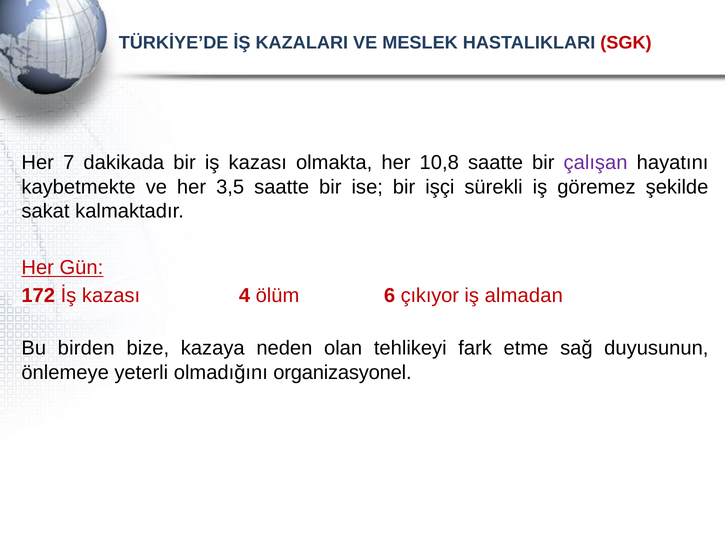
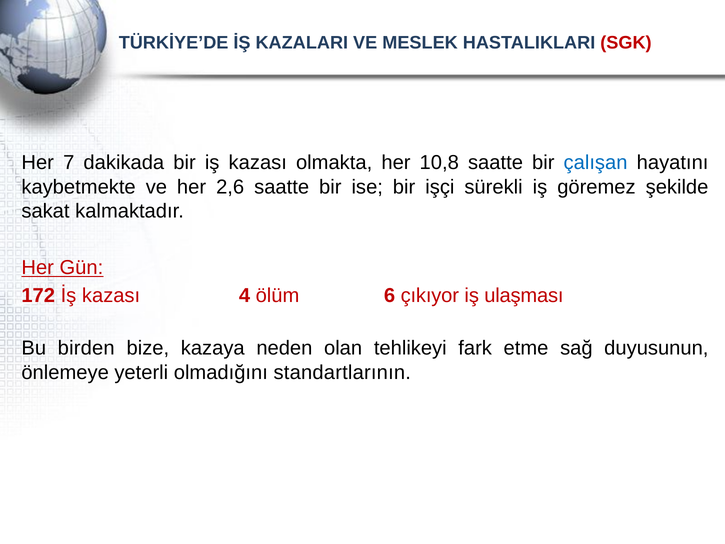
çalışan colour: purple -> blue (596, 163)
3,5: 3,5 -> 2,6 (230, 187)
almadan: almadan -> ulaşması (524, 296)
organizasyonel: organizasyonel -> standartlarının (342, 372)
